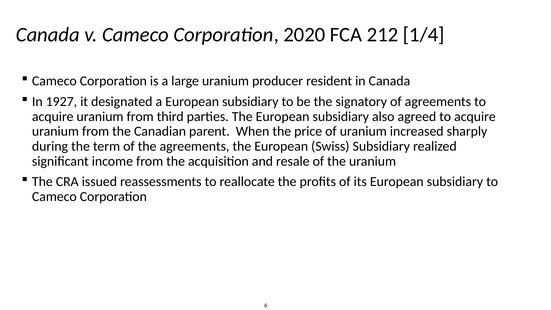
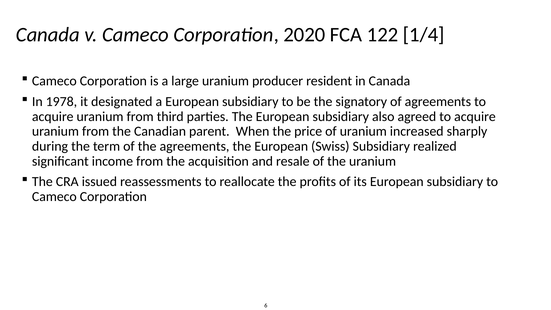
212: 212 -> 122 (383, 35)
1927: 1927 -> 1978 (61, 102)
